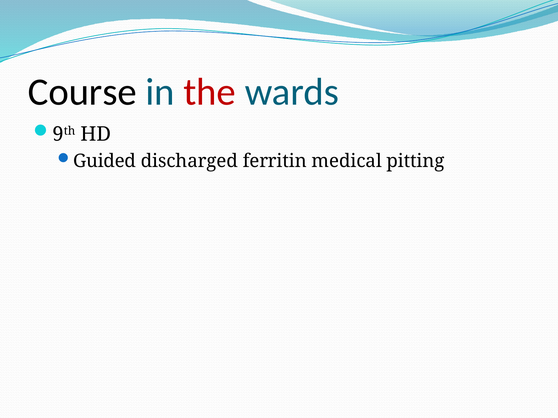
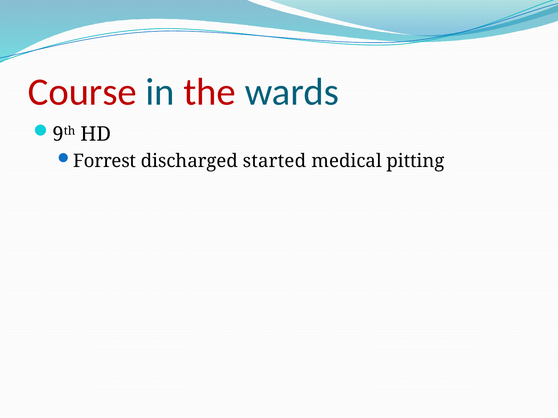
Course colour: black -> red (82, 92)
Guided: Guided -> Forrest (105, 161)
ferritin: ferritin -> started (275, 161)
